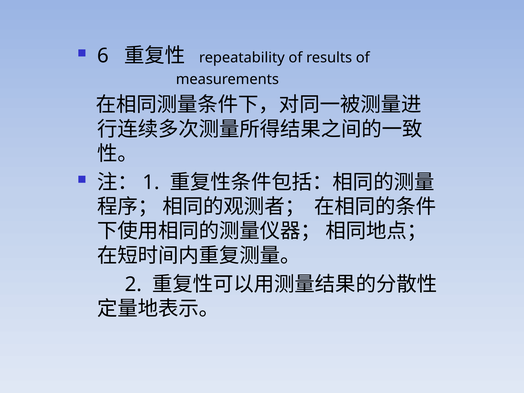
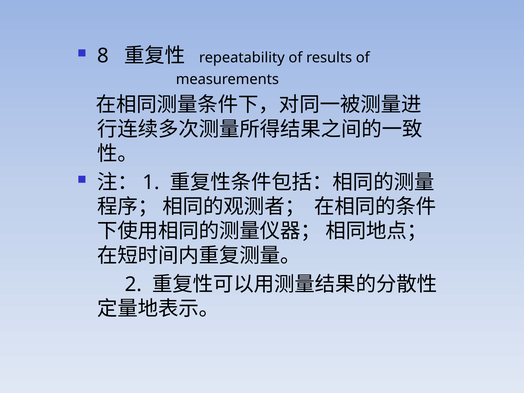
6: 6 -> 8 (103, 56)
